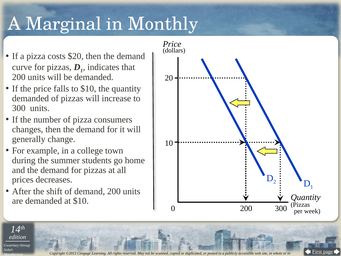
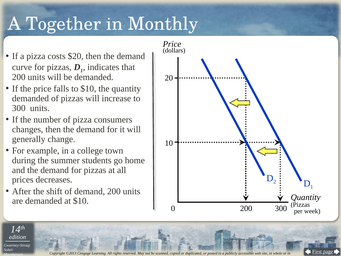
Marginal: Marginal -> Together (63, 24)
